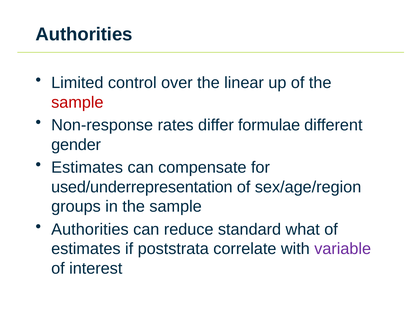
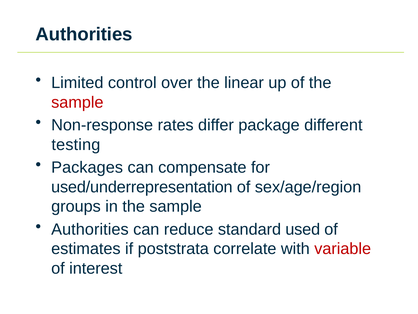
formulae: formulae -> package (269, 125)
gender: gender -> testing (76, 144)
Estimates: Estimates -> Packages (87, 167)
what: what -> used (303, 229)
variable colour: purple -> red (343, 249)
